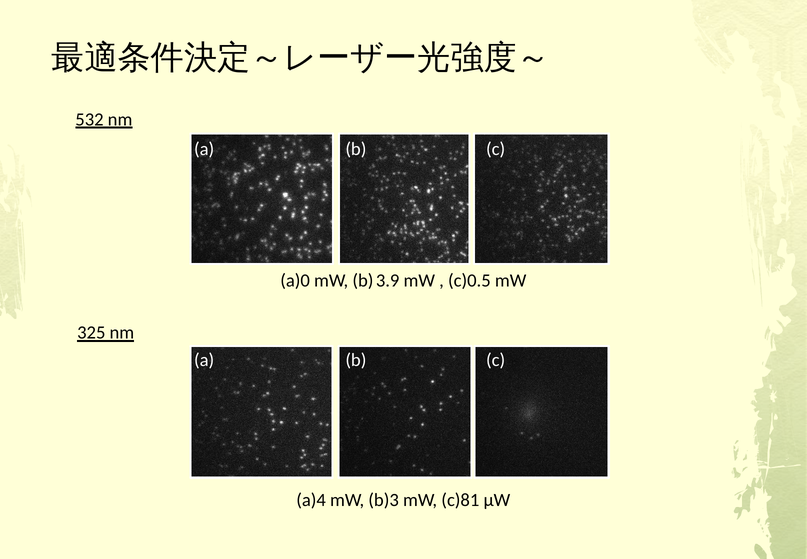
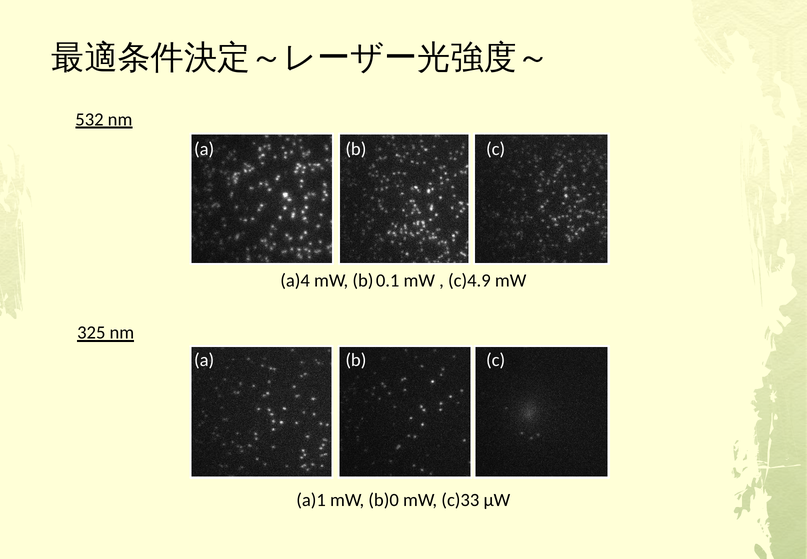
a)0: a)0 -> a)4 (295, 280)
3.9: 3.9 -> 0.1 (388, 280)
c)0.5: c)0.5 -> c)4.9 (469, 280)
a)4: a)4 -> a)1 (311, 500)
b)3: b)3 -> b)0 (384, 500)
c)81: c)81 -> c)33 (460, 500)
